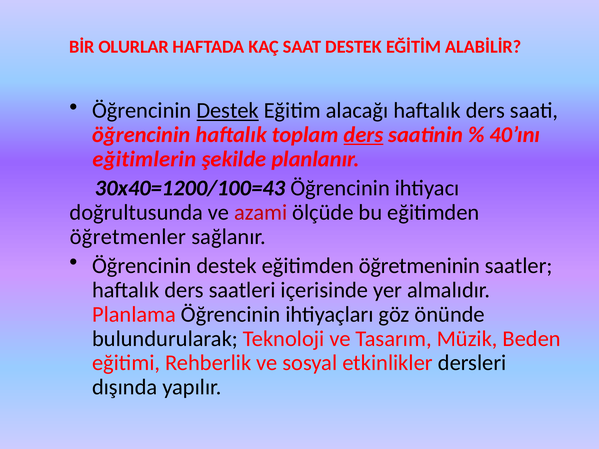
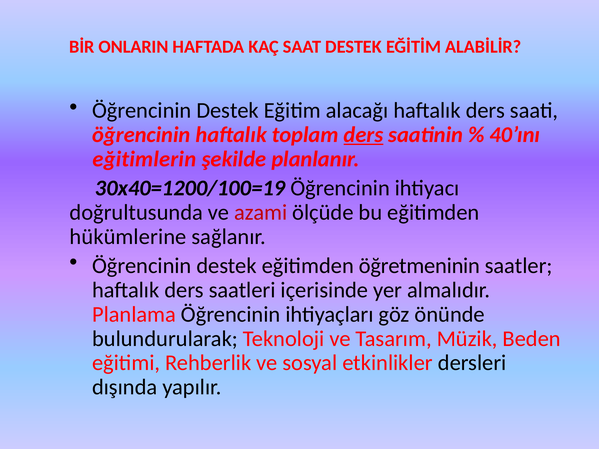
OLURLAR: OLURLAR -> ONLARIN (134, 47)
Destek underline: present -> none (228, 111)
30x40=1200/100=43: 30x40=1200/100=43 -> 30x40=1200/100=19 (190, 188)
öğretmenler: öğretmenler -> hükümlerine (128, 237)
